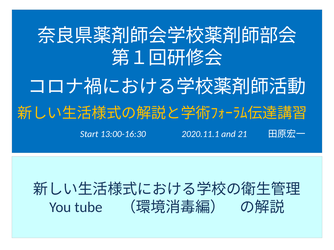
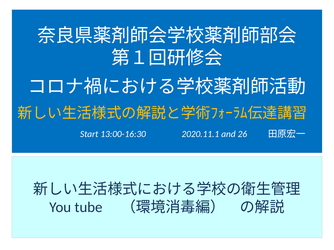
21: 21 -> 26 (242, 134)
